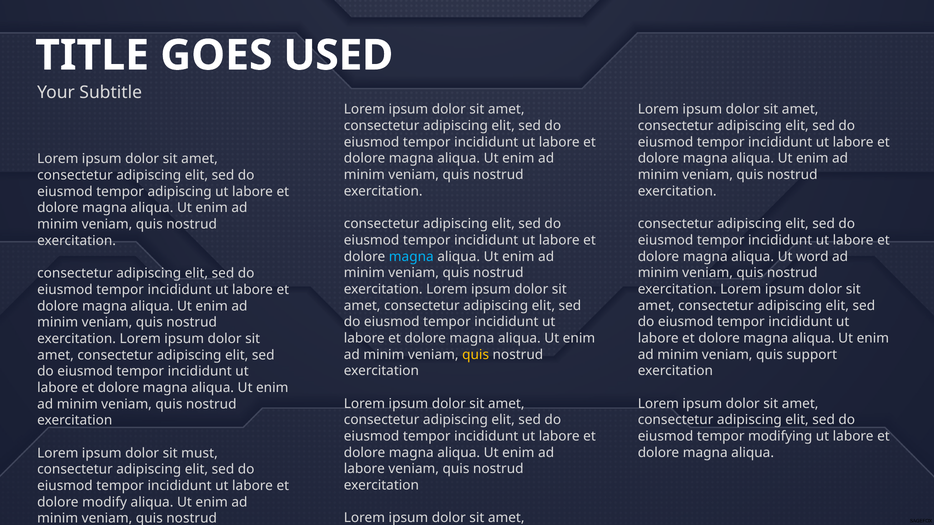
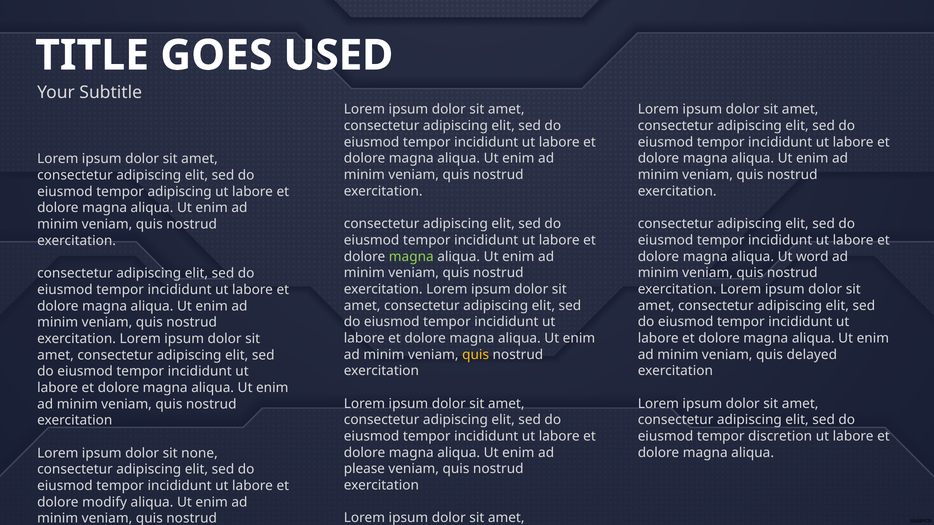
magna colour: light blue -> light green (411, 257)
support: support -> delayed (812, 355)
modifying: modifying -> discretion (780, 437)
must: must -> none (200, 453)
labore: labore -> please (364, 469)
